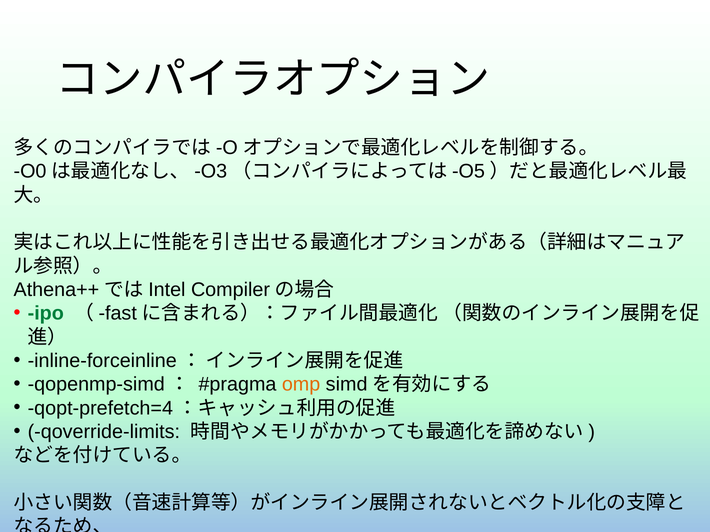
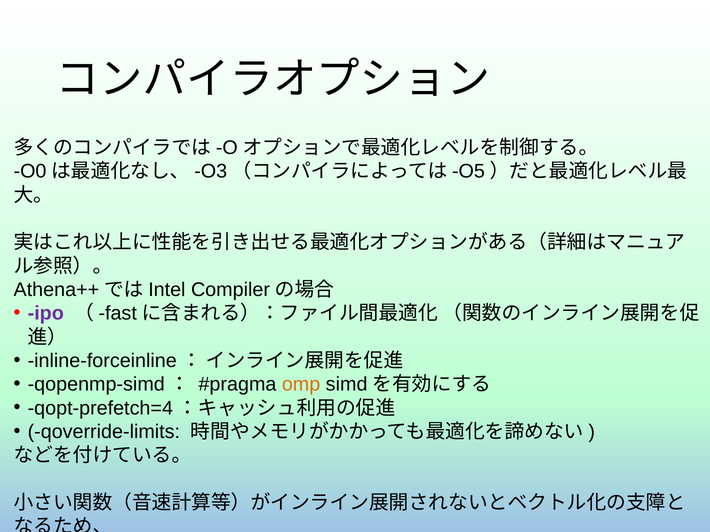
ipo colour: green -> purple (46, 314)
